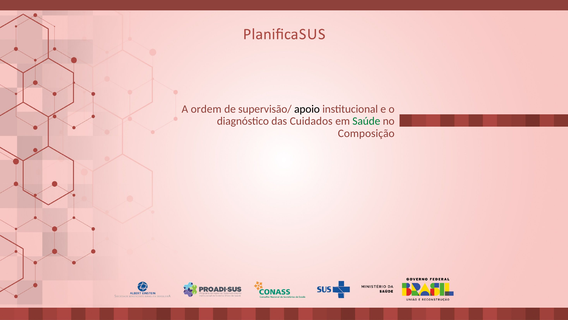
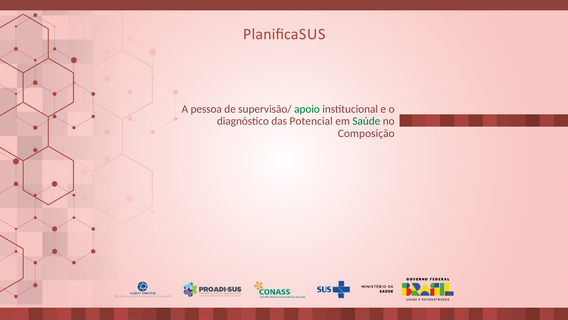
ordem: ordem -> pessoa (206, 109)
apoio colour: black -> green (307, 109)
Cuidados: Cuidados -> Potencial (311, 121)
